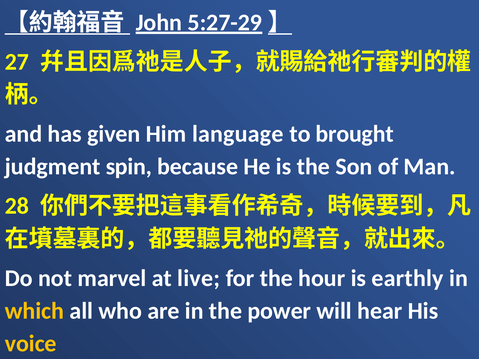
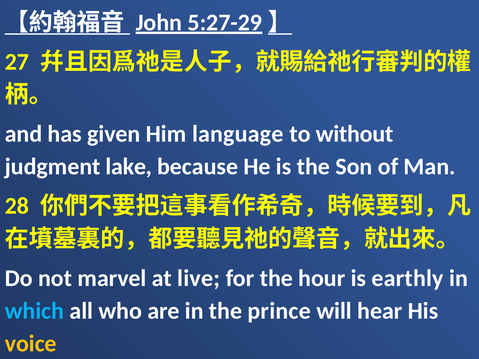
brought: brought -> without (355, 134)
spin: spin -> lake (129, 167)
which colour: yellow -> light blue (34, 311)
power: power -> prince (279, 311)
